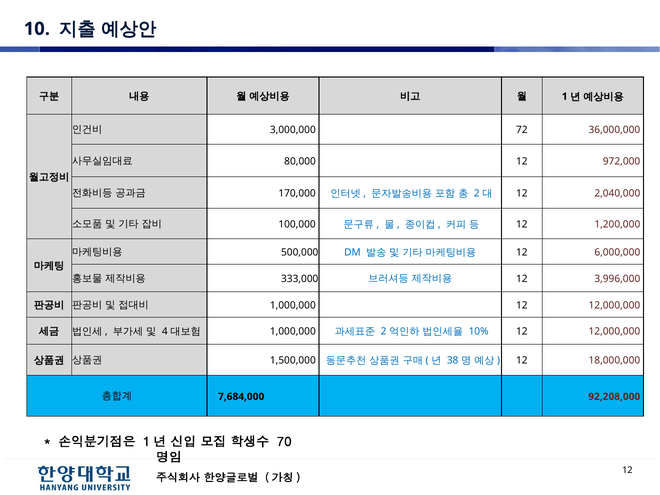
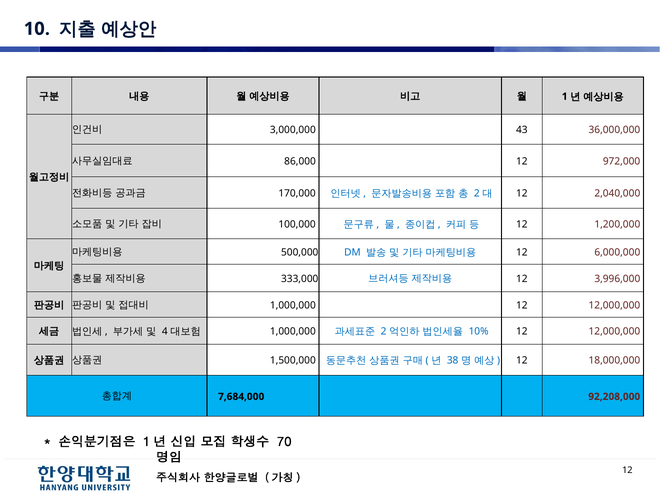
72: 72 -> 43 (522, 130)
80,000: 80,000 -> 86,000 (300, 161)
